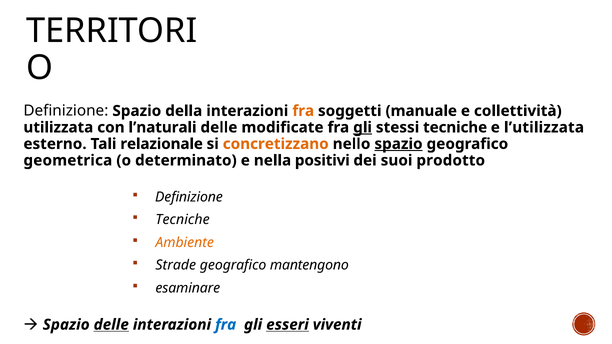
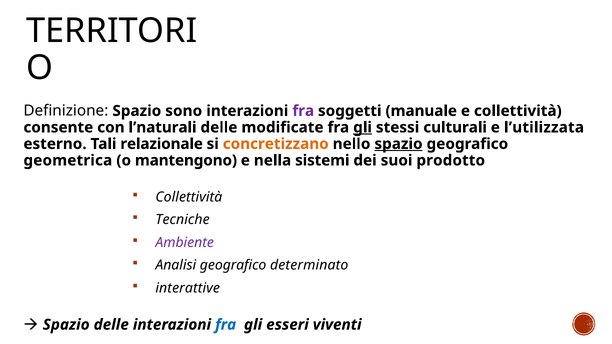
della: della -> sono (184, 111)
fra colour: orange -> purple (303, 111)
utilizzata: utilizzata -> consente (58, 127)
stessi tecniche: tecniche -> culturali (455, 127)
determinato: determinato -> mantengono (186, 161)
positivi: positivi -> sistemi (322, 161)
Definizione: Definizione -> Collettività (189, 197)
Ambiente colour: orange -> purple (185, 243)
Strade: Strade -> Analisi (176, 265)
mantengono: mantengono -> determinato (309, 265)
esaminare: esaminare -> interattive (188, 288)
delle underline: present -> none (111, 325)
esseri underline: present -> none (287, 325)
